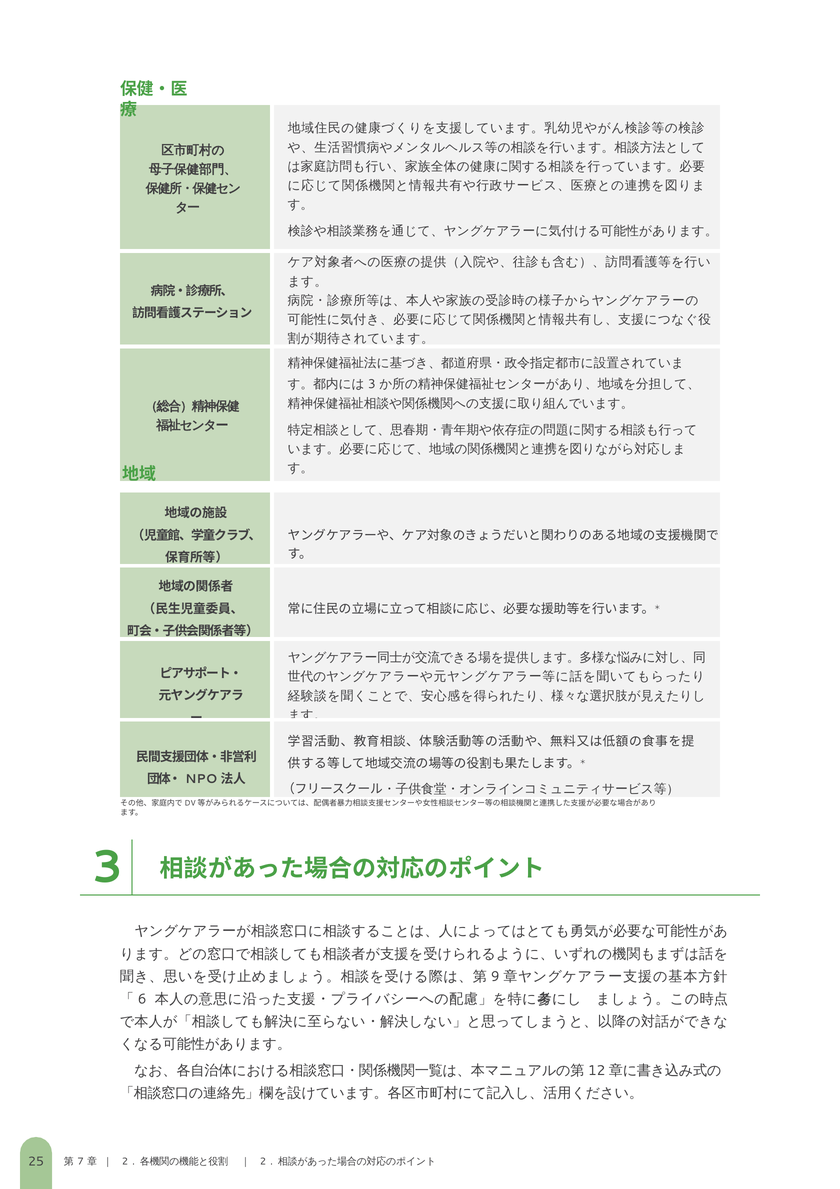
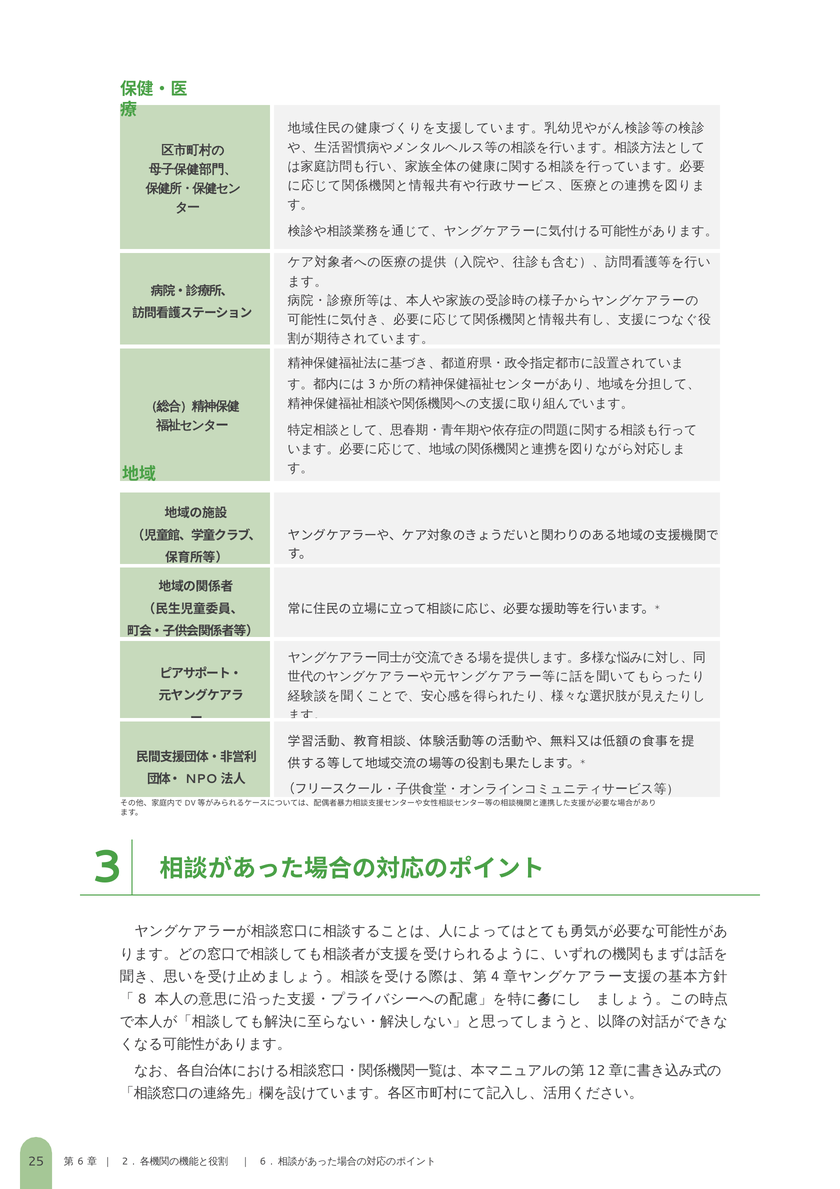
9: 9 -> 4 (495, 976)
6: 6 -> 8 (142, 998)
7: 7 -> 6 (81, 1160)
2: 2 -> 6 (263, 1160)
